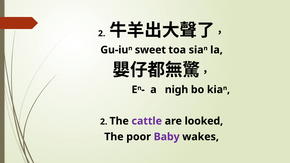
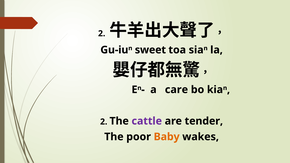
nigh: nigh -> care (176, 90)
looked: looked -> tender (204, 121)
Baby colour: purple -> orange (167, 137)
